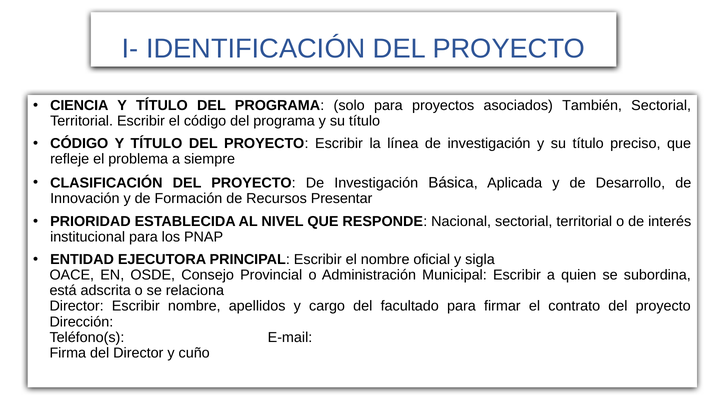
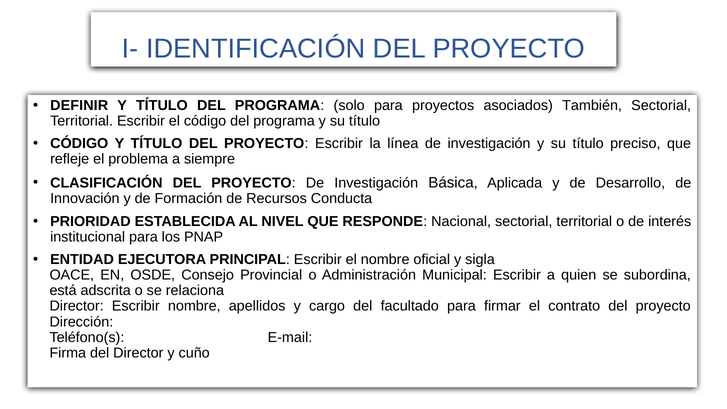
CIENCIA: CIENCIA -> DEFINIR (79, 105)
Presentar: Presentar -> Conducta (342, 199)
